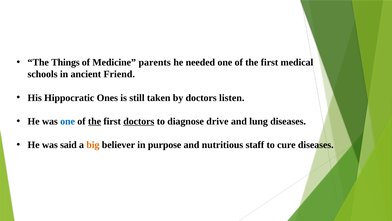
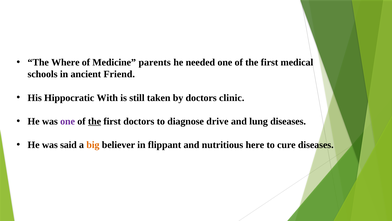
Things: Things -> Where (65, 62)
Ones: Ones -> With (107, 98)
listen: listen -> clinic (232, 98)
one colour: blue -> purple (68, 121)
doctors underline: present -> none (139, 121)
purpose: purpose -> flippant (165, 145)
staff: staff -> here (255, 145)
